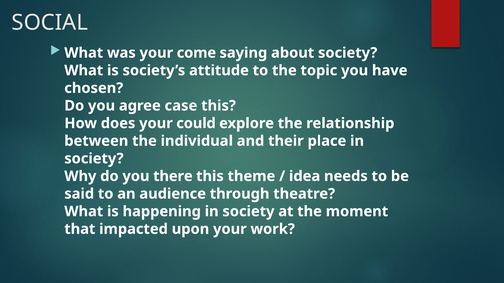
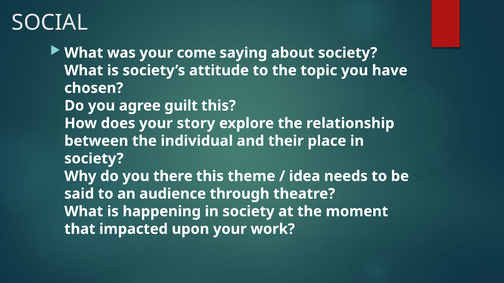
case: case -> guilt (181, 106)
could: could -> story (196, 124)
